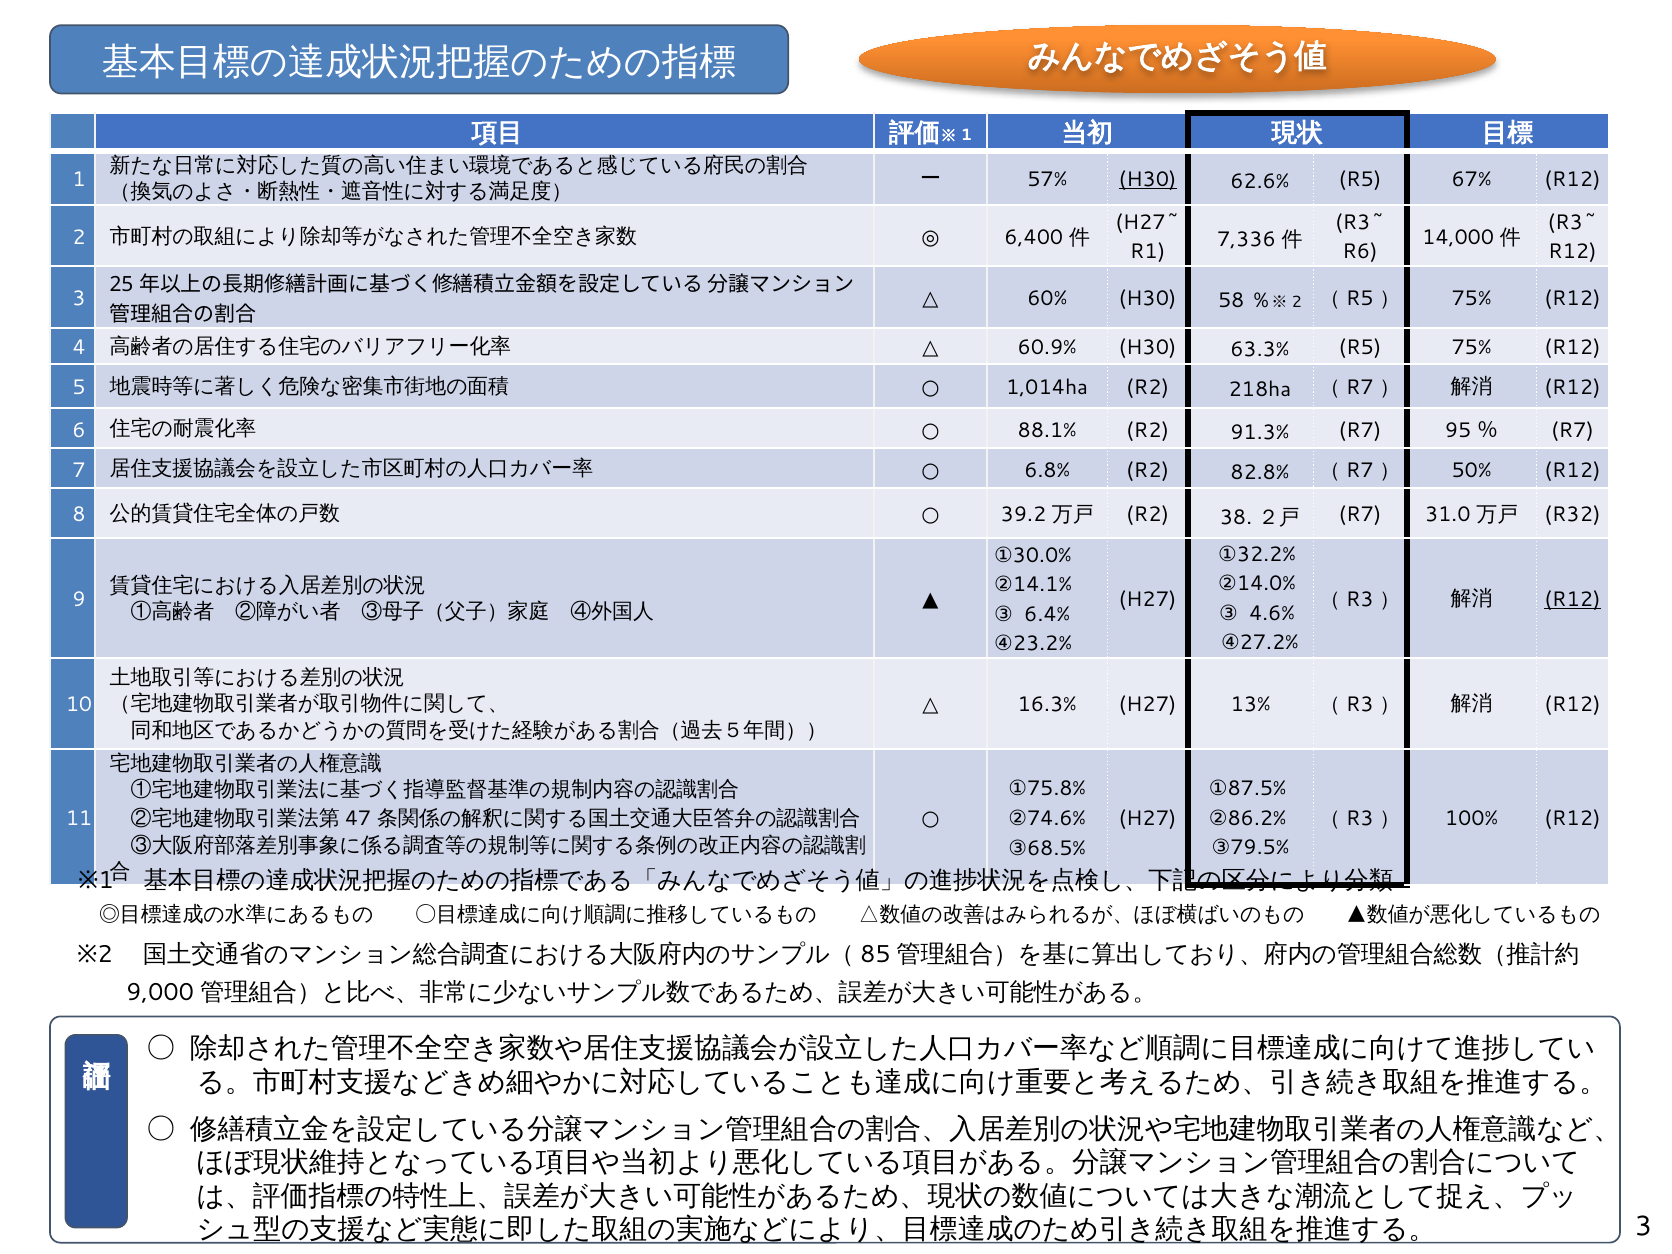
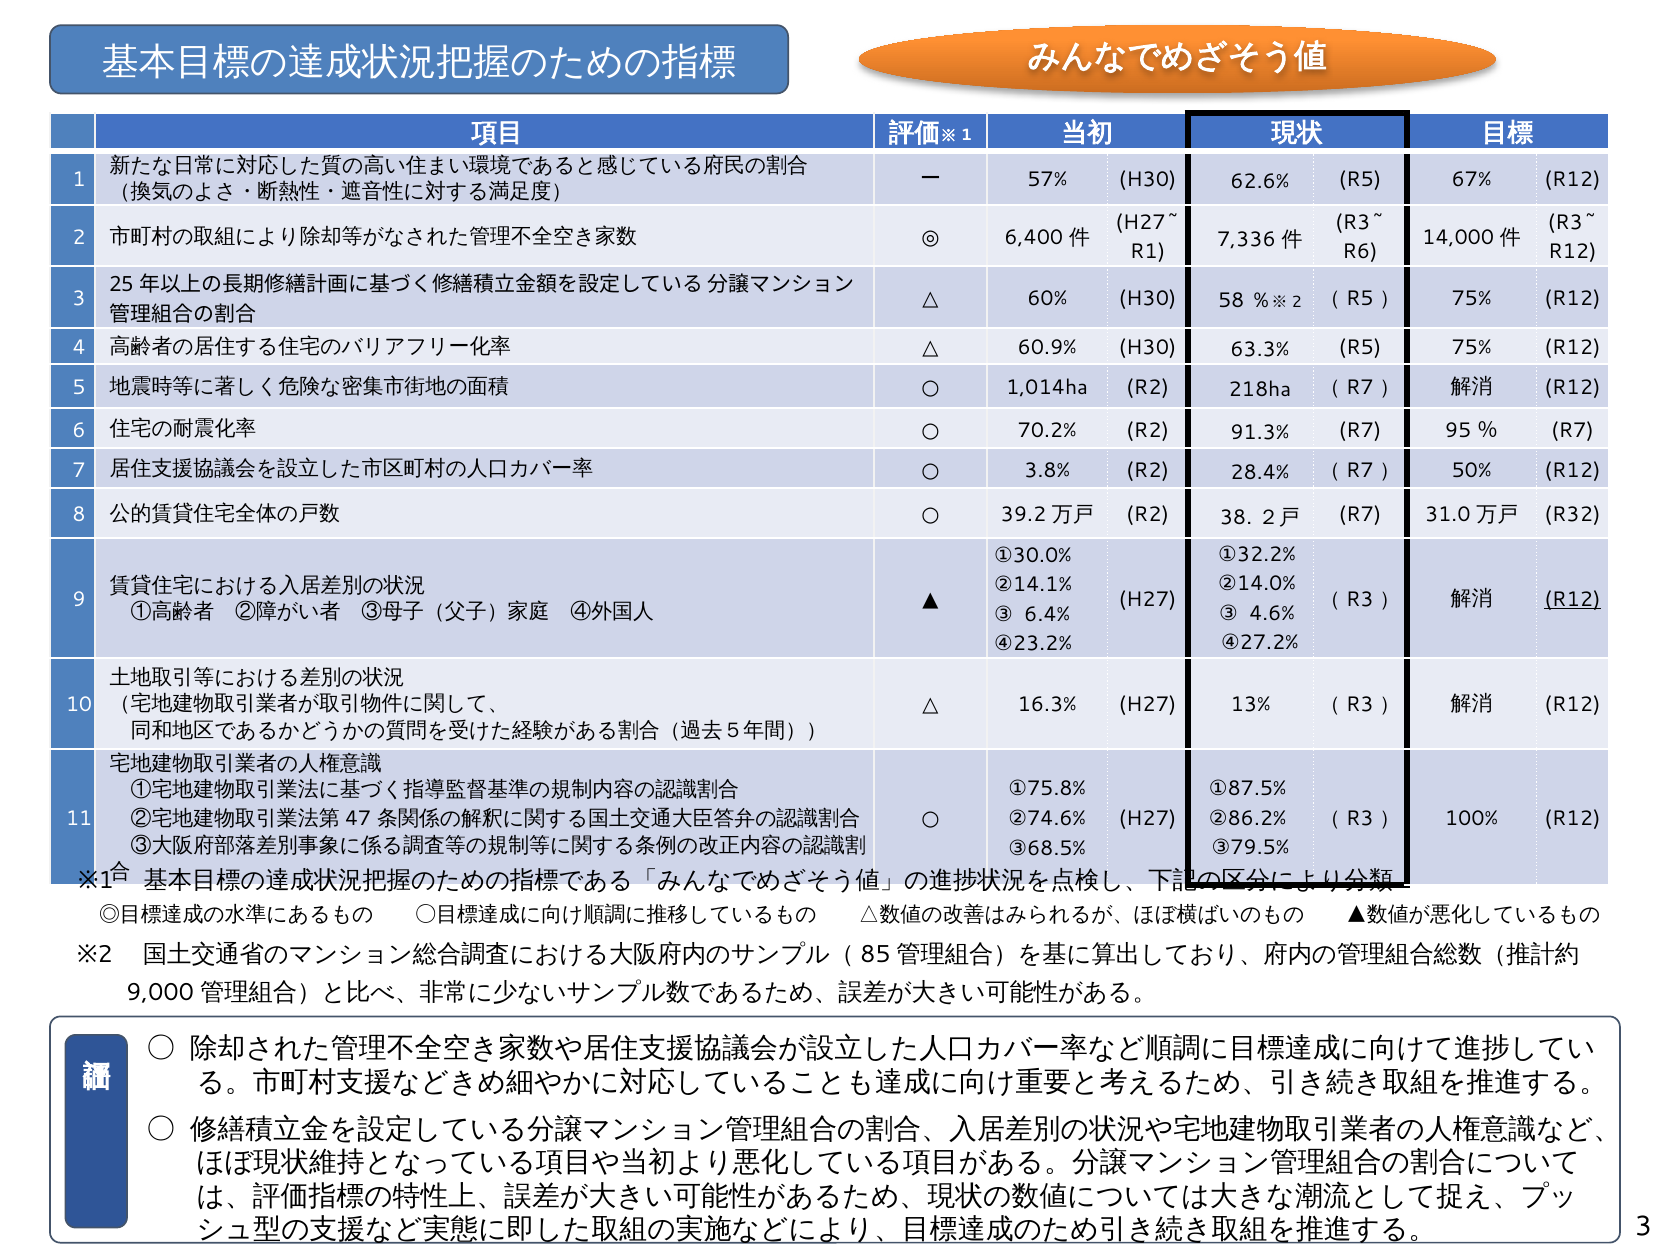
H30 underline: present -> none (1148, 180)
88.1%: 88.1% -> 70.2% (1047, 430)
6.8%: 6.8% -> 3.8% (1047, 470)
82.8%: 82.8% -> 28.4% (1260, 472)
